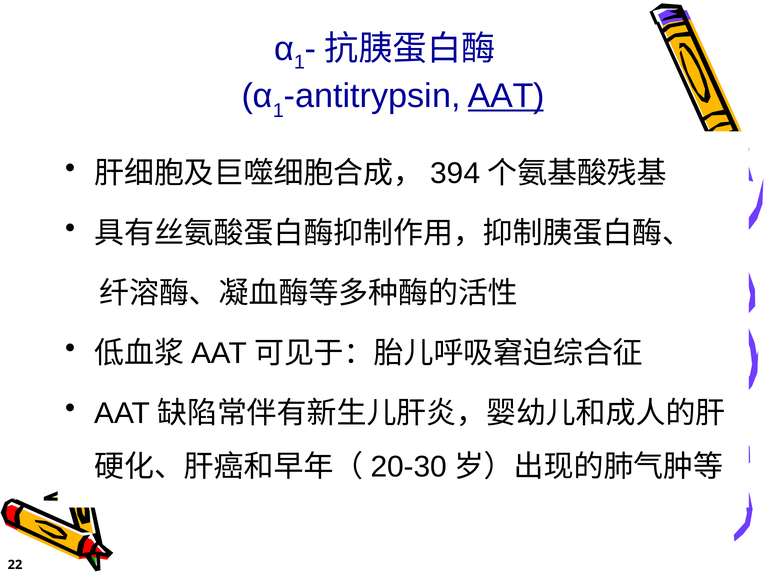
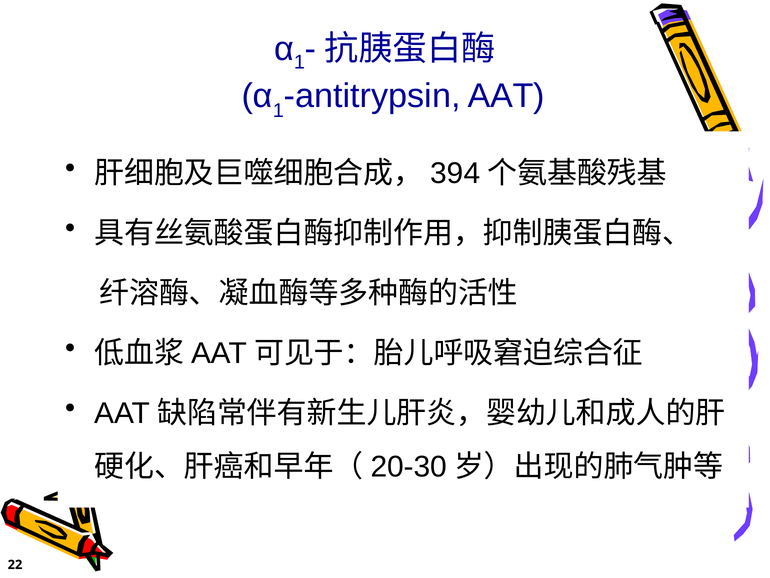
AAT underline: present -> none (506, 96)
